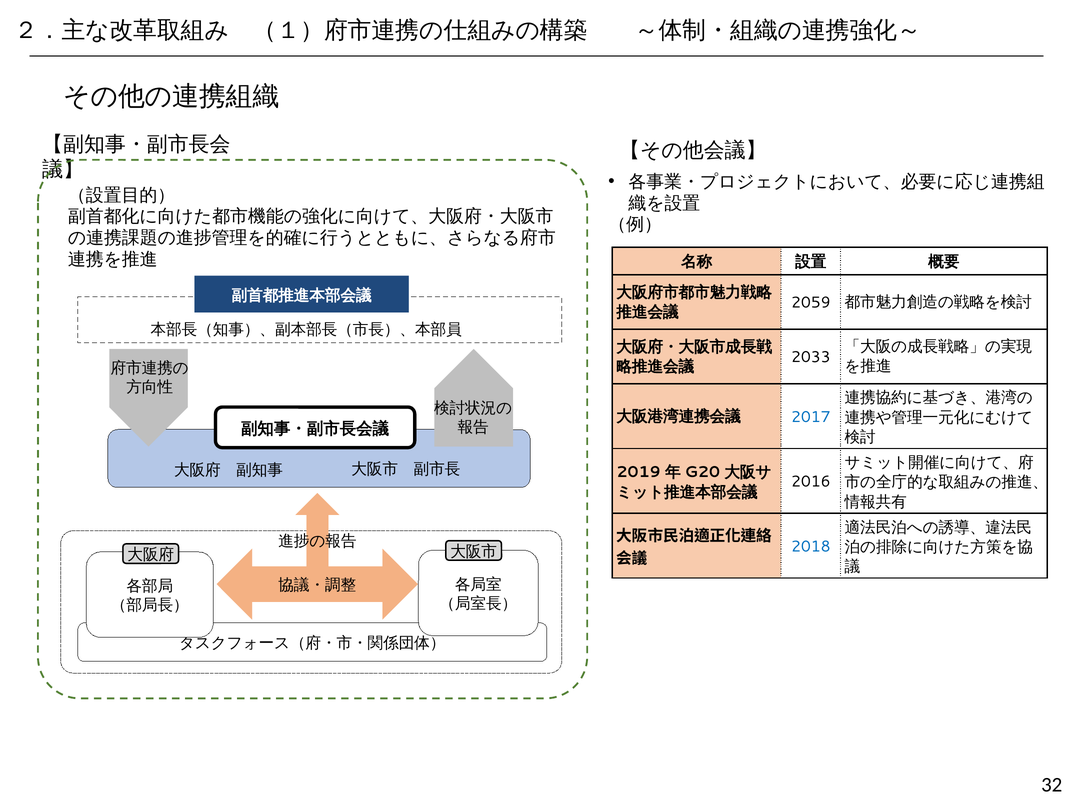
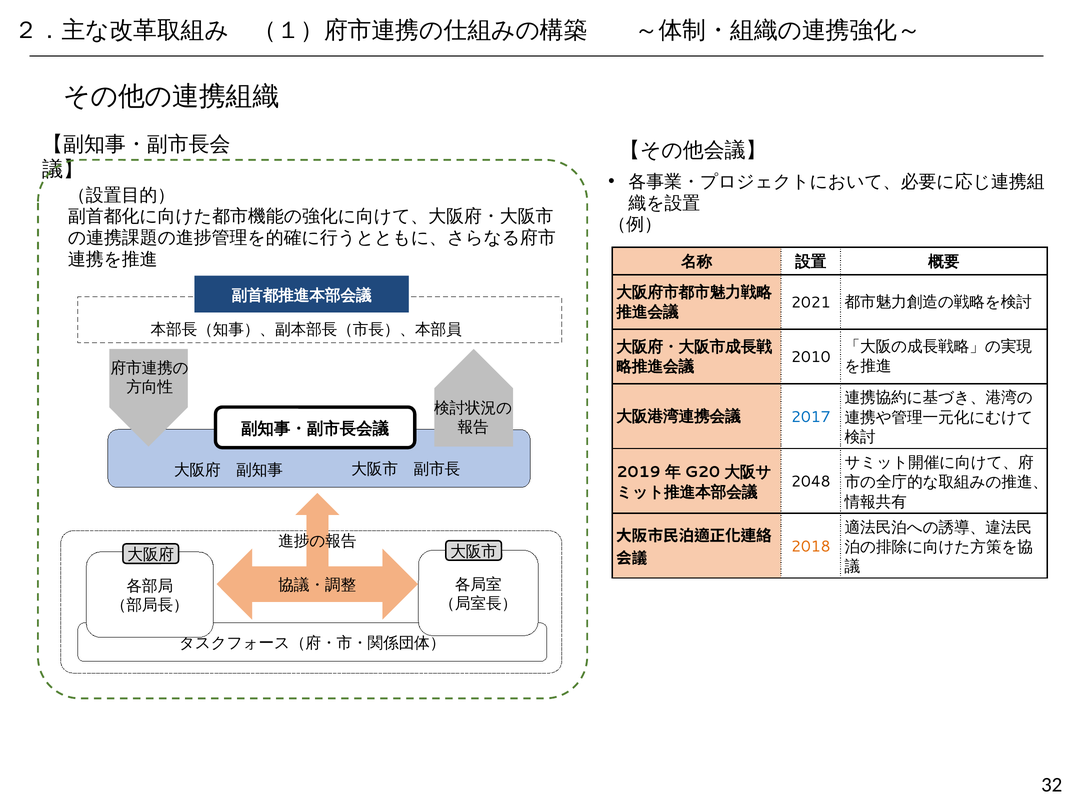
2059: 2059 -> 2021 (811, 303)
2033: 2033 -> 2010 (811, 357)
2016: 2016 -> 2048 (811, 482)
2018 colour: blue -> orange (811, 546)
